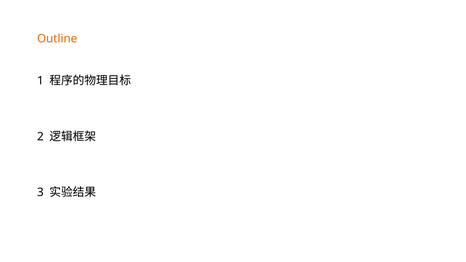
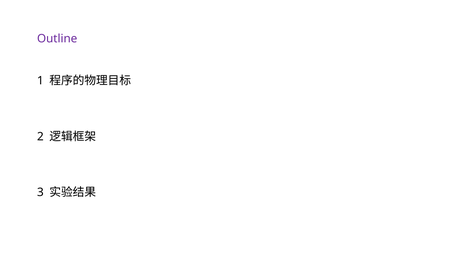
Outline colour: orange -> purple (57, 39)
